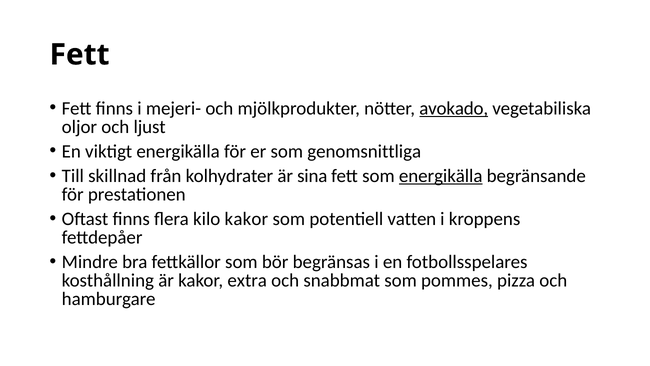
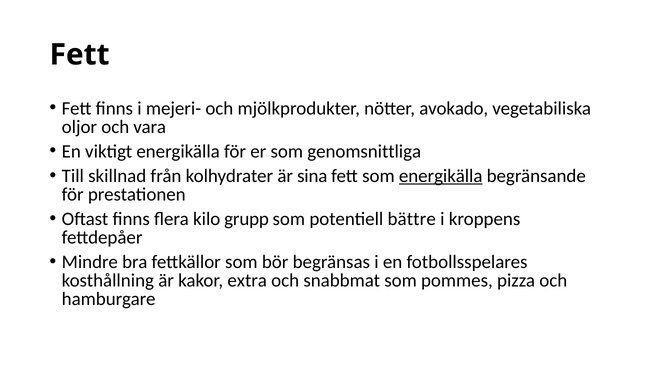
avokado underline: present -> none (454, 108)
ljust: ljust -> vara (150, 127)
kilo kakor: kakor -> grupp (247, 219)
vatten: vatten -> bättre (412, 219)
